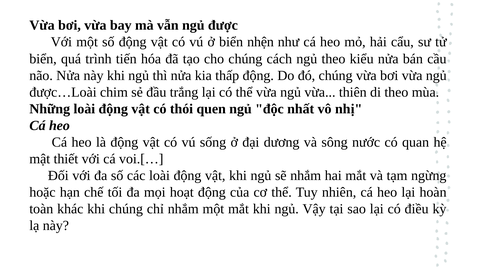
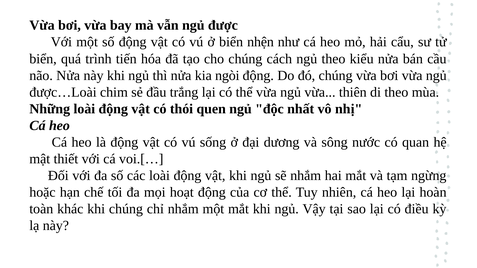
thấp: thấp -> ngòi (227, 76)
